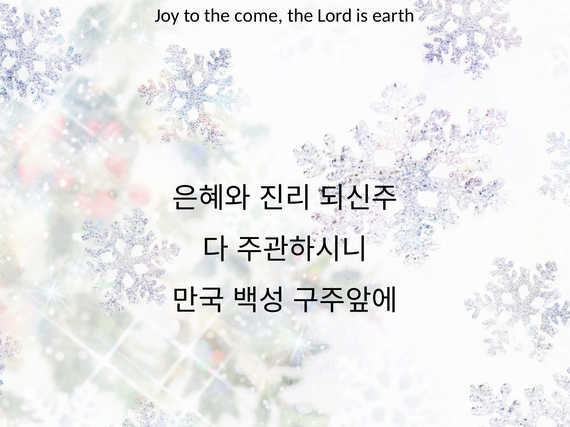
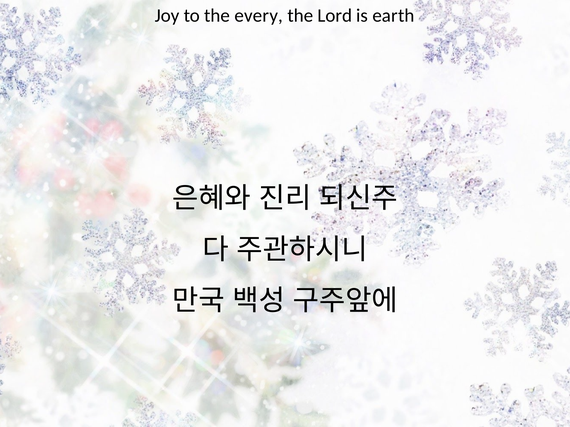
come: come -> every (259, 16)
